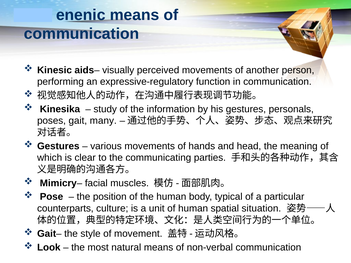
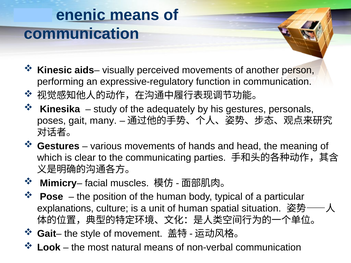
information: information -> adequately (171, 109)
counterparts: counterparts -> explanations (65, 209)
